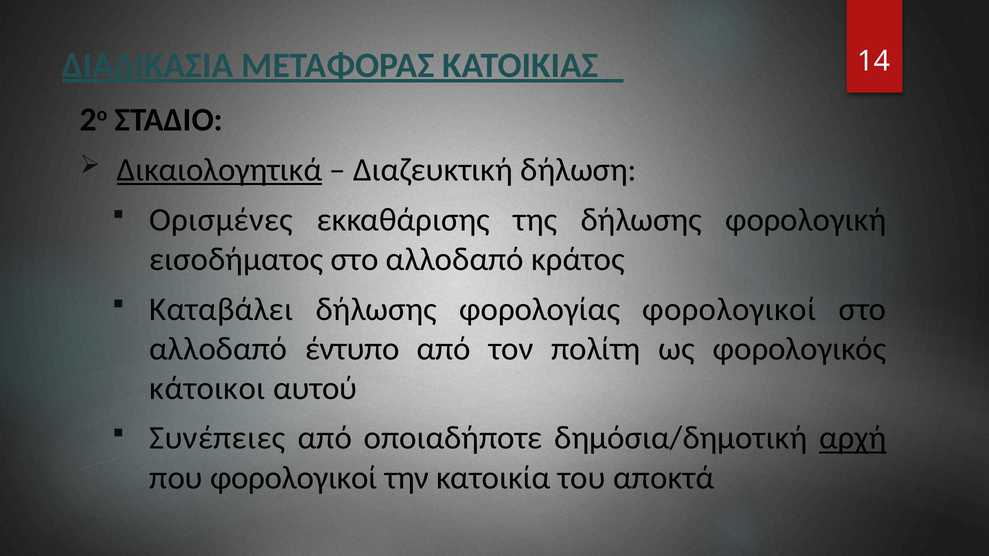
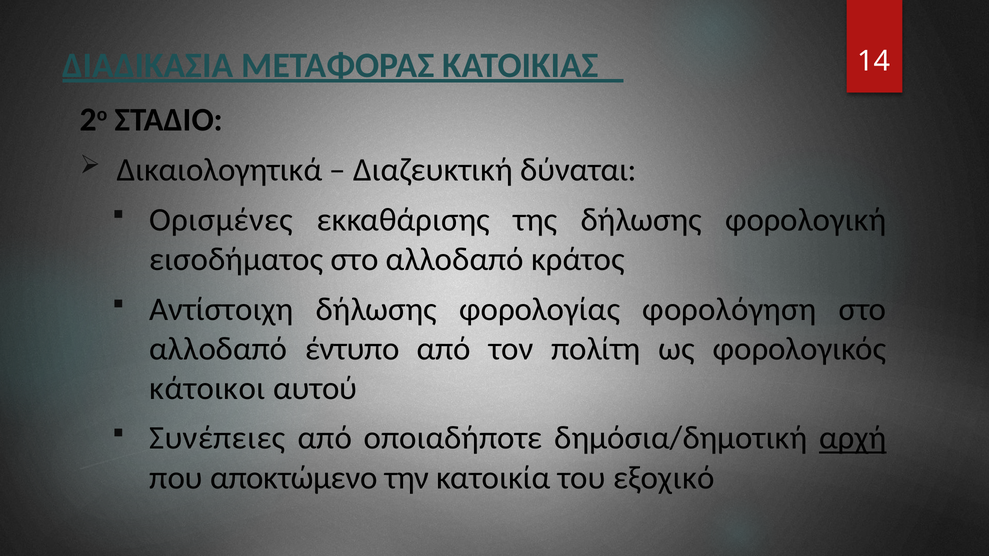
Δικαιολογητικά underline: present -> none (220, 170)
δήλωση: δήλωση -> δύναται (579, 170)
Καταβάλει: Καταβάλει -> Αντίστοιχη (221, 309)
φορολογίας φορολογικοί: φορολογικοί -> φορολόγηση (729, 309)
που φορολογικοί: φορολογικοί -> αποκτώμενο (294, 478)
αποκτά: αποκτά -> εξοχικό (664, 478)
